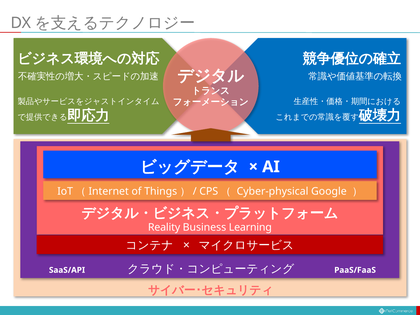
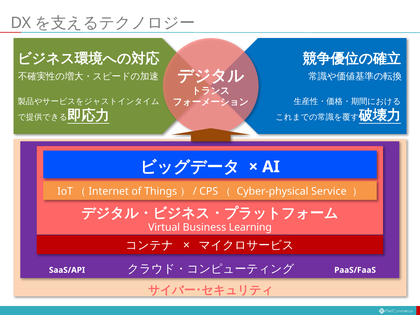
Google: Google -> Service (329, 191)
Reality: Reality -> Virtual (164, 227)
